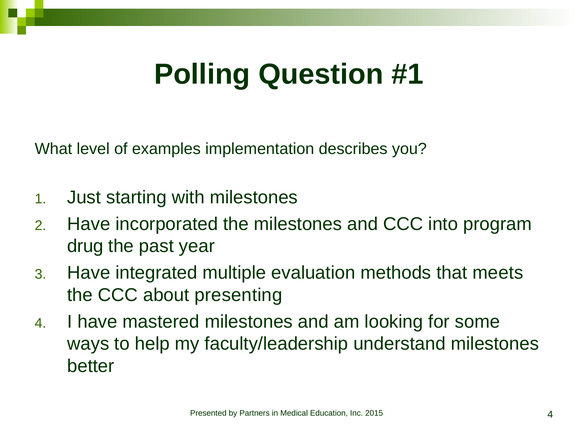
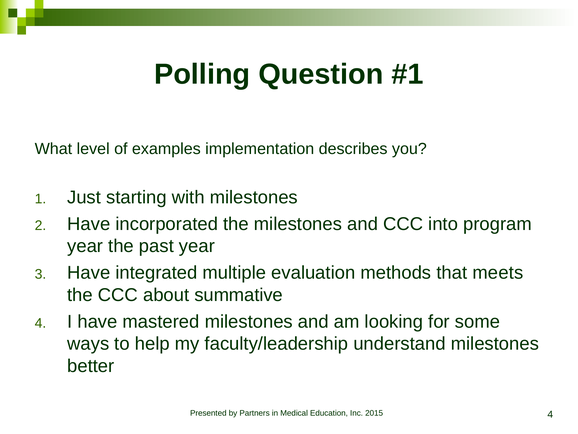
drug: drug -> year (85, 246)
presenting: presenting -> summative (239, 295)
